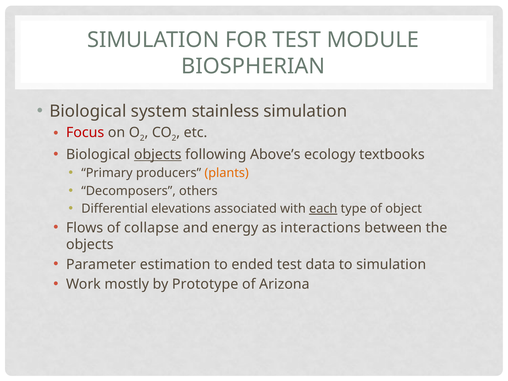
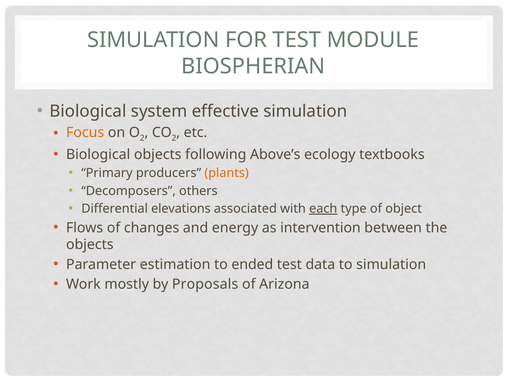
stainless: stainless -> effective (225, 111)
Focus colour: red -> orange (85, 133)
objects underline: present -> none (158, 155)
collapse: collapse -> changes (152, 228)
interactions: interactions -> intervention (320, 228)
Prototype: Prototype -> Proposals (205, 284)
